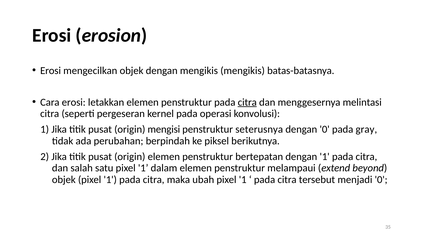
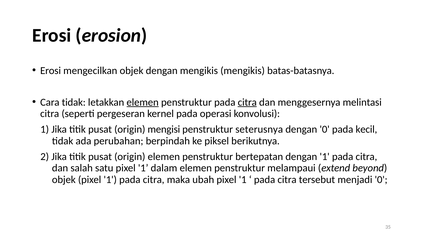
Cara erosi: erosi -> tidak (74, 102)
elemen underline: none -> present (143, 102)
gray: gray -> kecil (366, 129)
